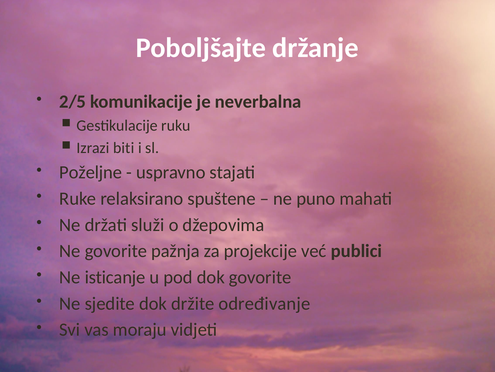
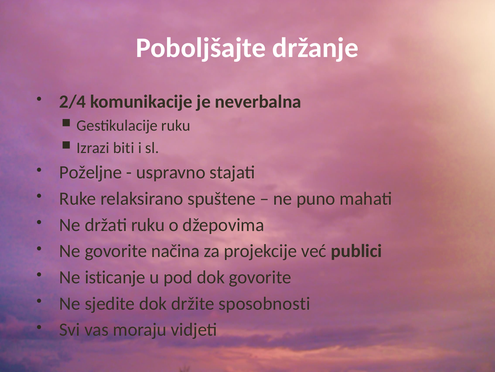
2/5: 2/5 -> 2/4 (73, 102)
držati služi: služi -> ruku (148, 224)
pažnja: pažnja -> načina (175, 251)
određivanje: određivanje -> sposobnosti (264, 303)
